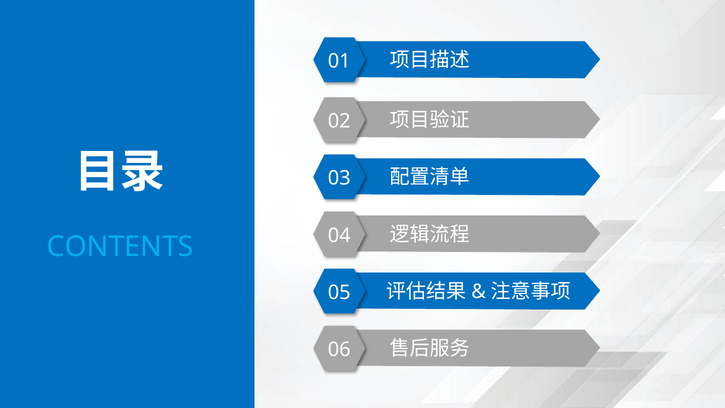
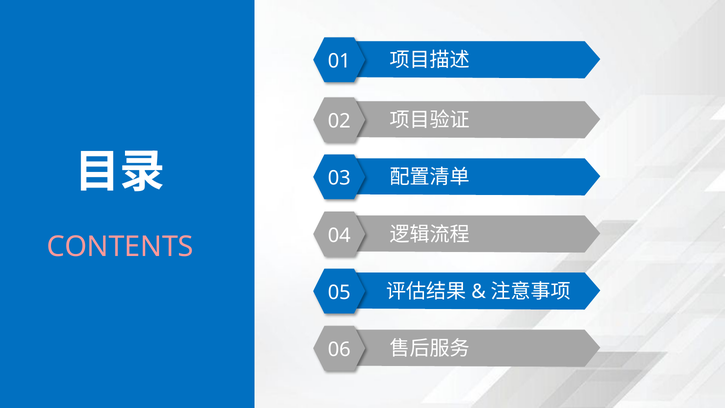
CONTENTS colour: light blue -> pink (120, 247)
